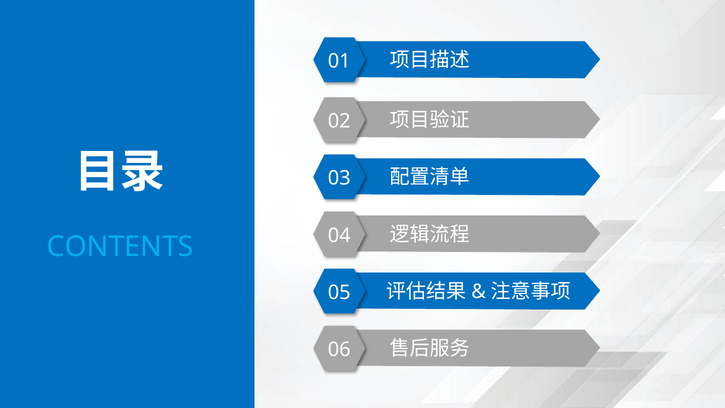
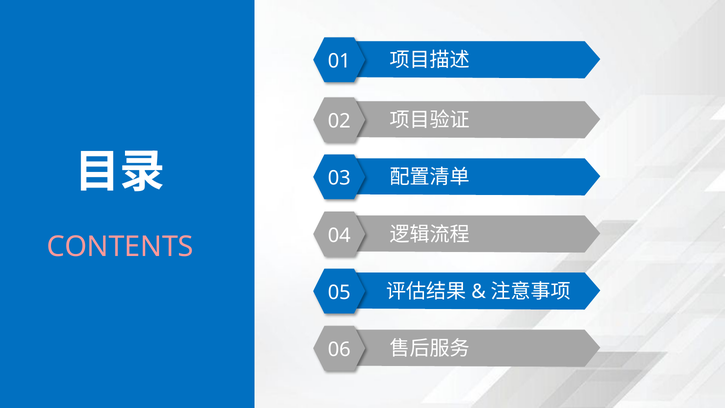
CONTENTS colour: light blue -> pink (120, 247)
